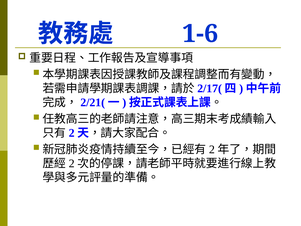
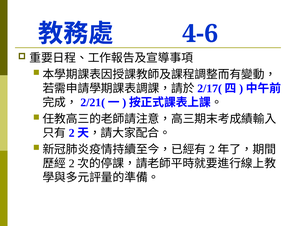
1-6: 1-6 -> 4-6 (200, 34)
